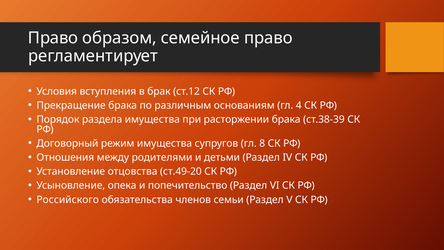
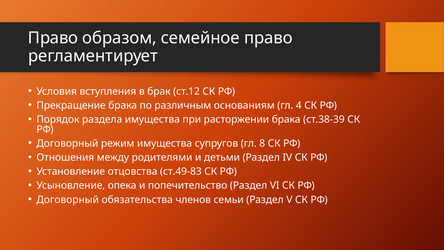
ст.49-20: ст.49-20 -> ст.49-83 (181, 171)
Российского: Российского -> Договорный (68, 199)
